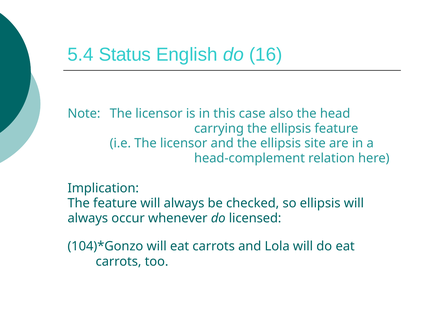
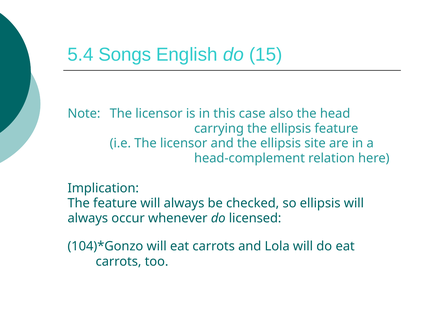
Status: Status -> Songs (125, 55)
16: 16 -> 15 (266, 55)
